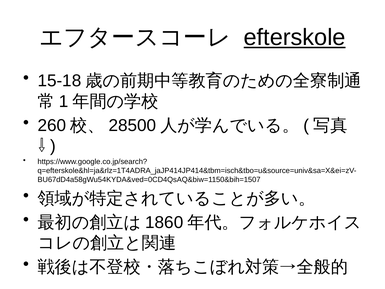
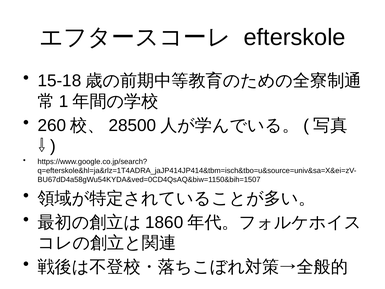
efterskole underline: present -> none (295, 37)
